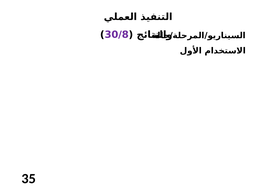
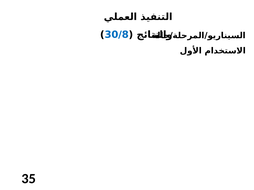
30/8 colour: purple -> blue (117, 35)
